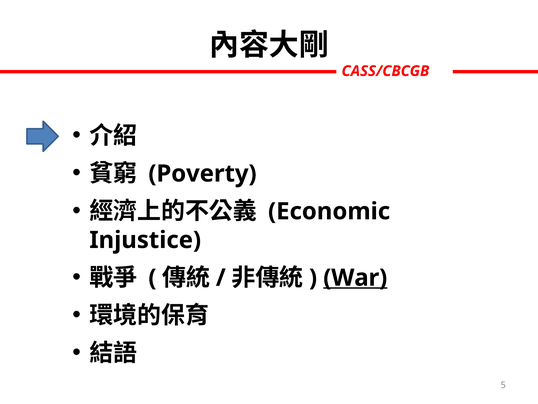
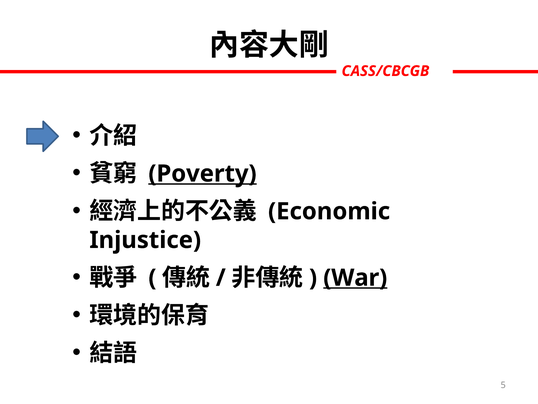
Poverty underline: none -> present (202, 173)
